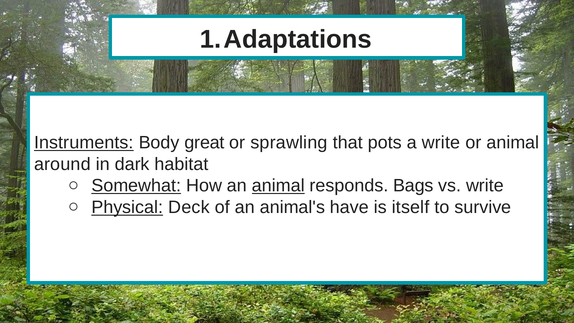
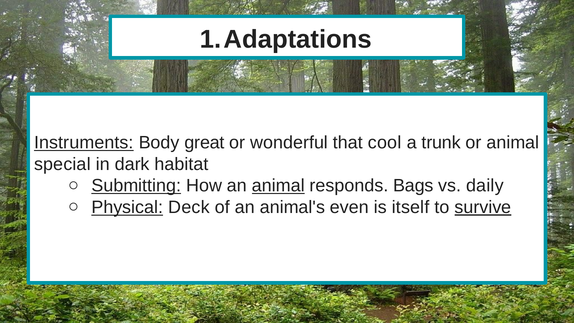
sprawling: sprawling -> wonderful (289, 143)
pots: pots -> cool (385, 143)
a write: write -> trunk (441, 143)
around: around -> special (62, 164)
Somewhat: Somewhat -> Submitting (136, 186)
vs write: write -> daily (485, 186)
have: have -> even (349, 207)
survive underline: none -> present (483, 207)
